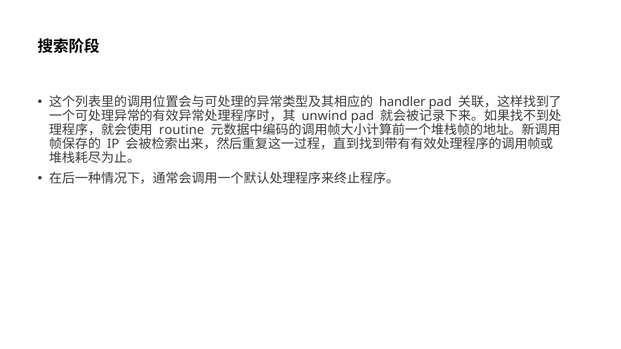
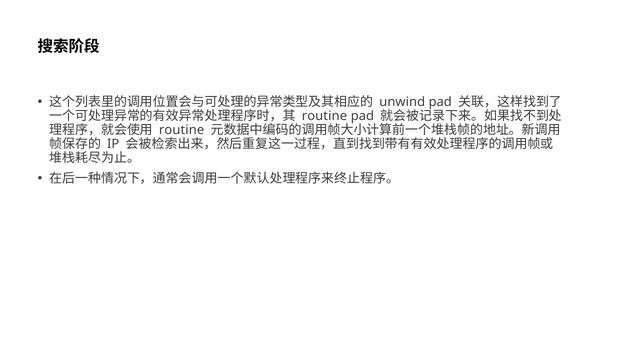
handler: handler -> unwind (402, 102)
unwind: unwind -> routine (324, 116)
